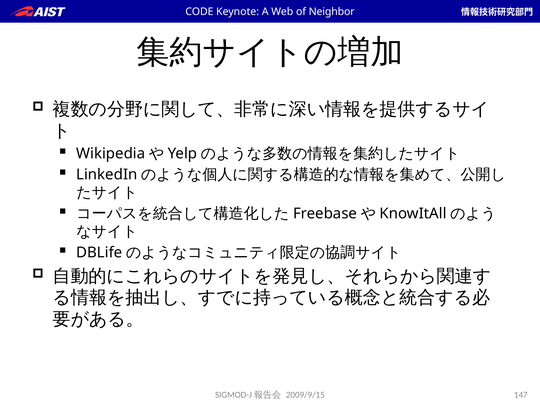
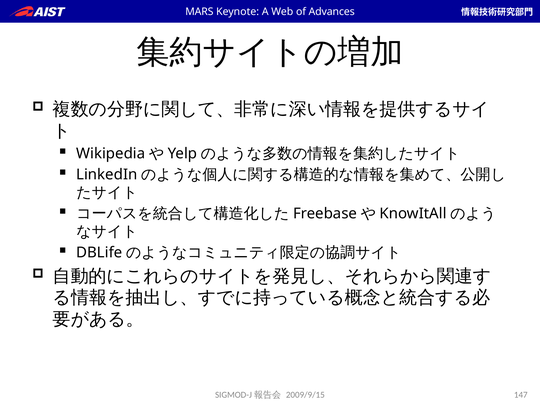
CODE: CODE -> MARS (199, 12)
Neighbor: Neighbor -> Advances (332, 12)
